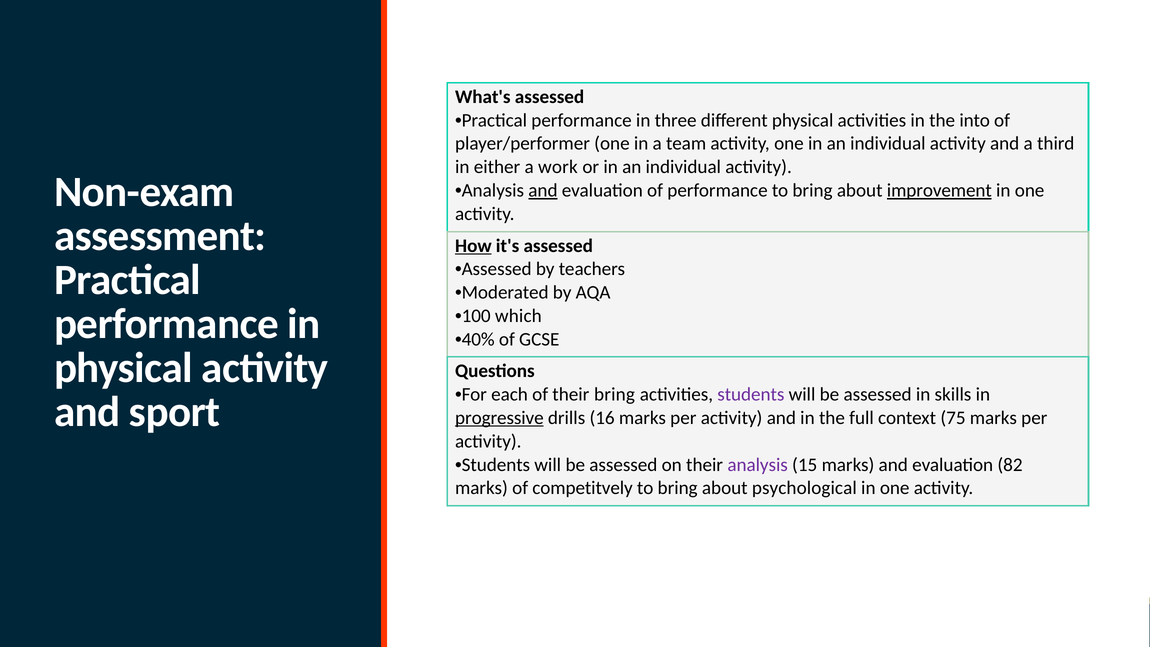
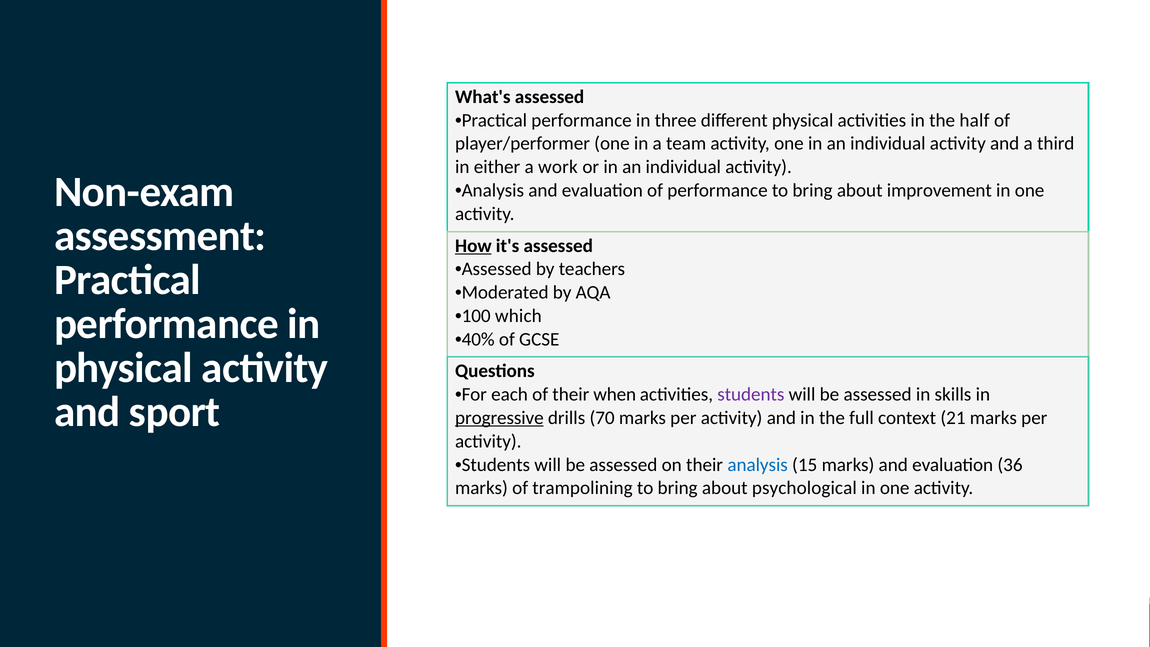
into: into -> half (974, 120)
and underline: present -> none (543, 190)
improvement underline: present -> none (939, 190)
their bring: bring -> when (615, 394)
16: 16 -> 70 (602, 418)
75: 75 -> 21 (953, 418)
analysis colour: purple -> blue (758, 465)
82: 82 -> 36 (1010, 465)
competitvely: competitvely -> trampolining (582, 488)
